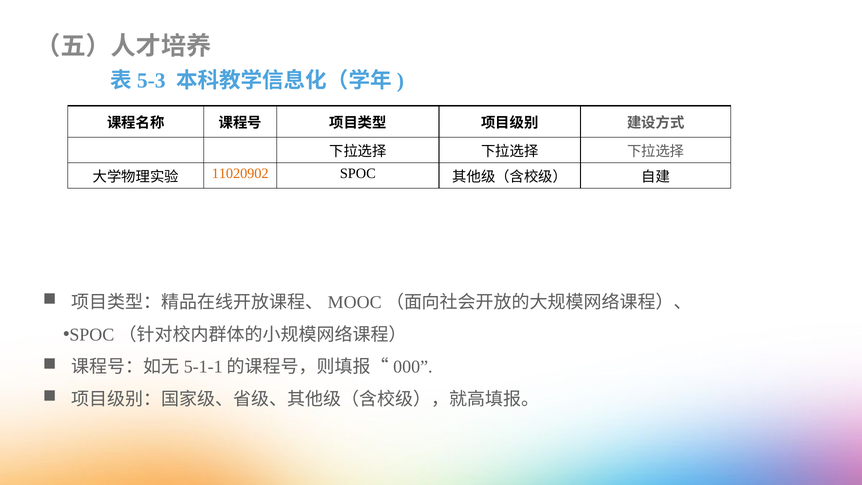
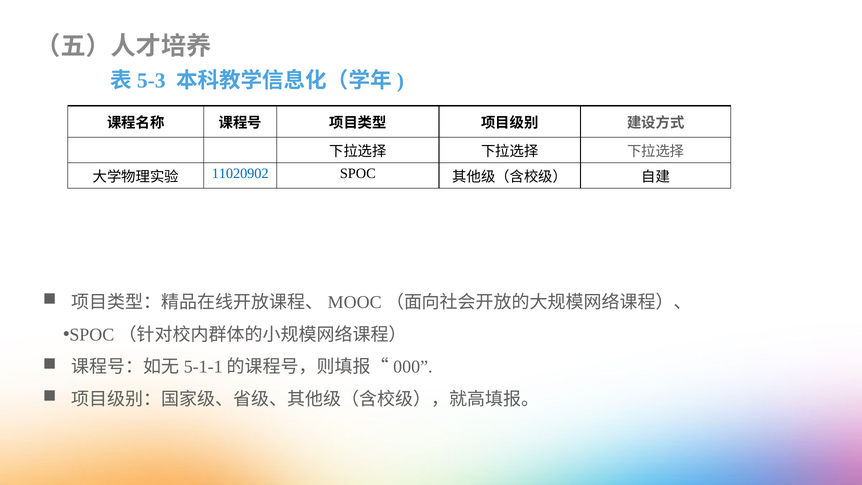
11020902 colour: orange -> blue (240, 173)
